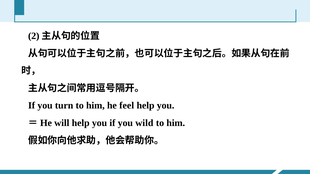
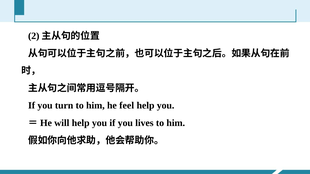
wild: wild -> lives (144, 123)
